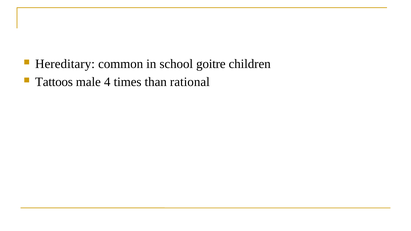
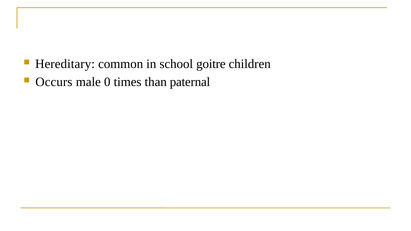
Tattoos: Tattoos -> Occurs (54, 82)
4: 4 -> 0 (107, 82)
rational: rational -> paternal (190, 82)
